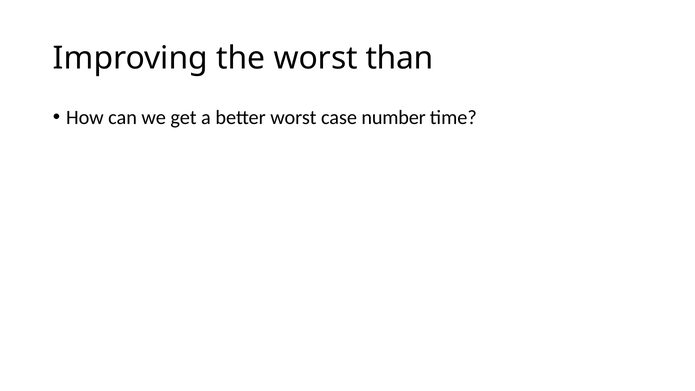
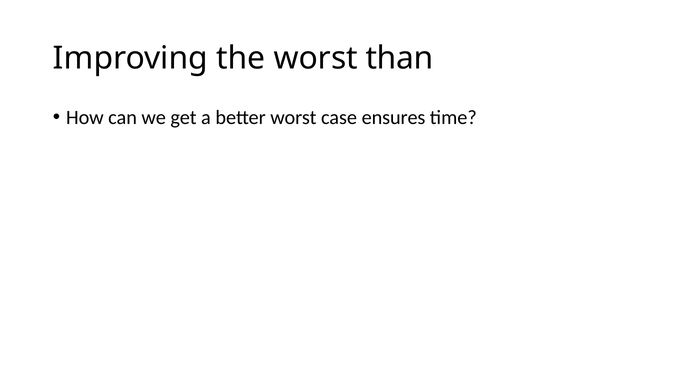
number: number -> ensures (394, 118)
